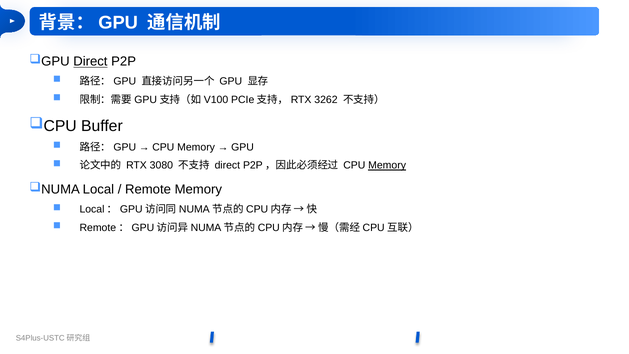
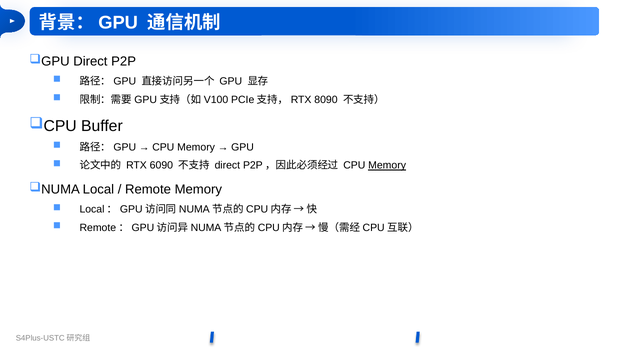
Direct underline: present -> none (90, 61)
3262: 3262 -> 8090 (326, 100)
3080: 3080 -> 6090 (161, 165)
